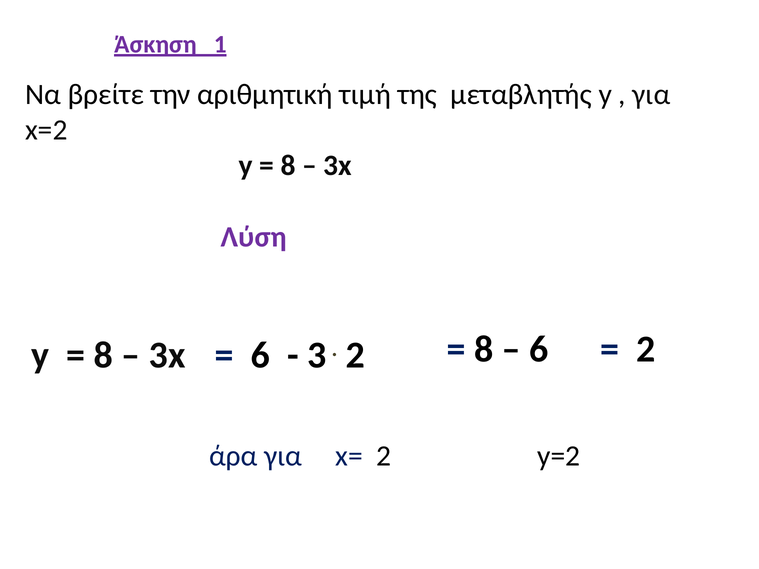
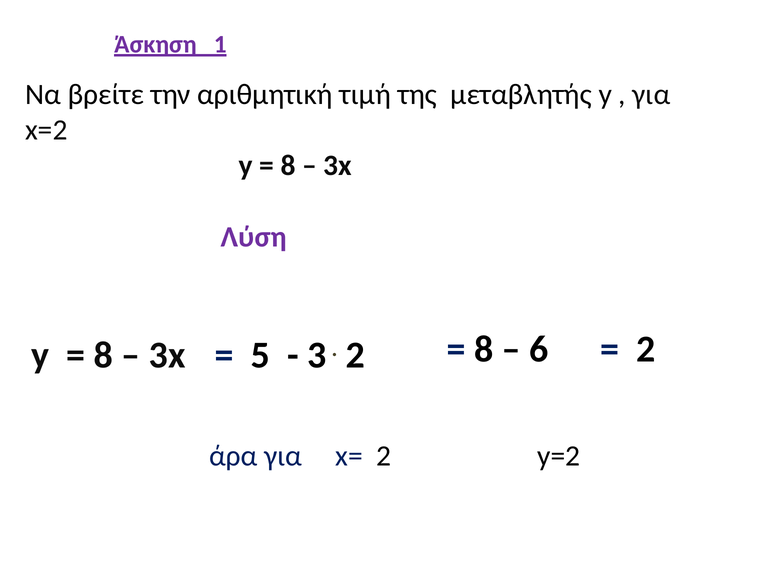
6: 6 -> 5 (260, 355)
